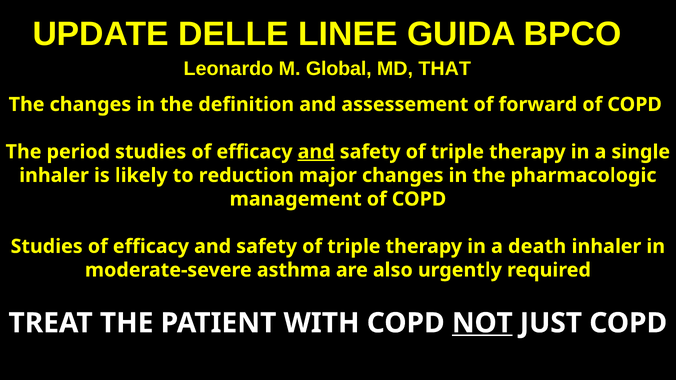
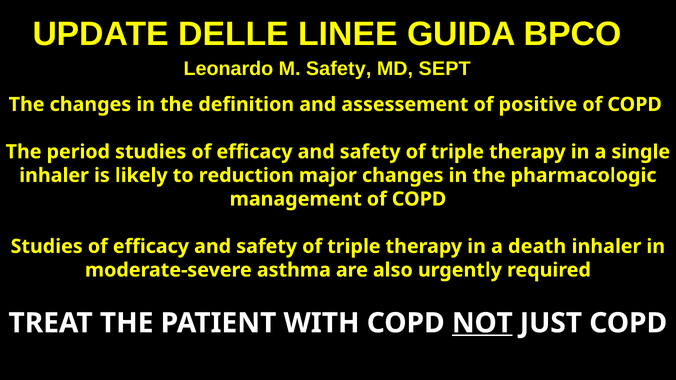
M Global: Global -> Safety (339, 69)
THAT: THAT -> SEPT (445, 69)
forward: forward -> positive (538, 105)
and underline: present -> none (316, 152)
